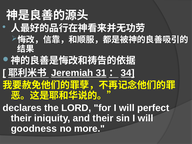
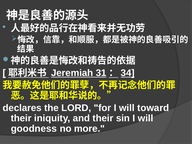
perfect: perfect -> toward (153, 108)
